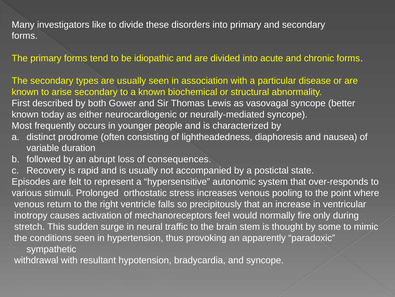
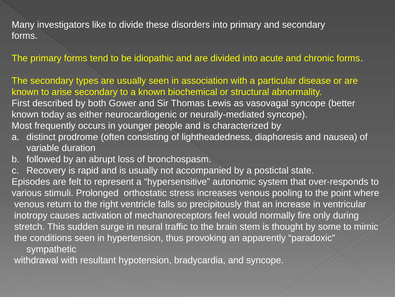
consequences: consequences -> bronchospasm (179, 159)
